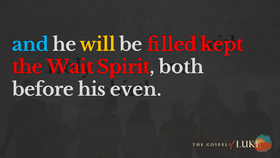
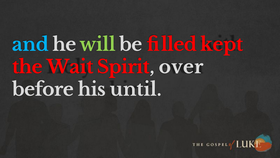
will colour: yellow -> light green (98, 44)
both: both -> over (181, 67)
even: even -> until (136, 89)
